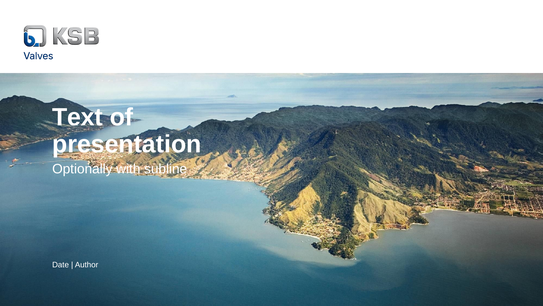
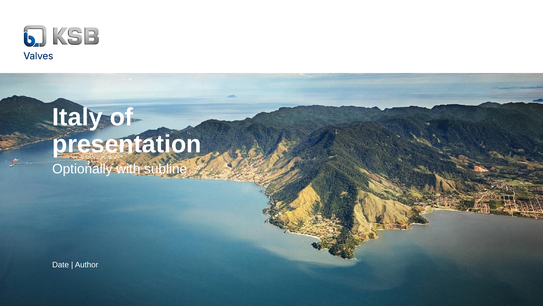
Text: Text -> Italy (77, 117)
